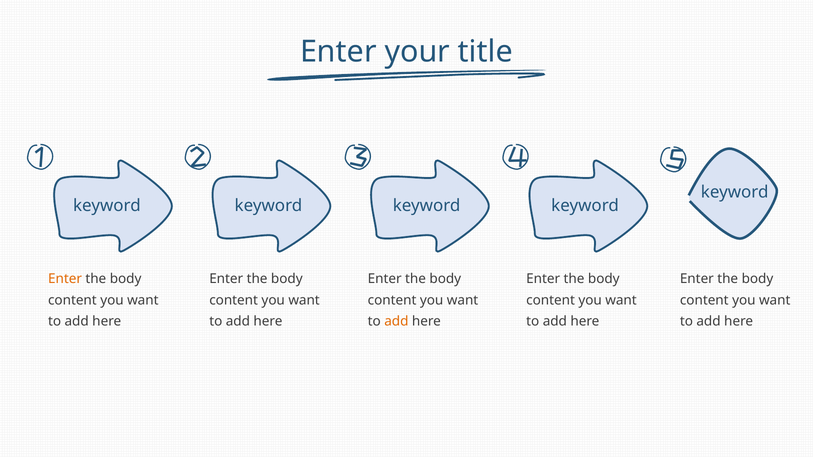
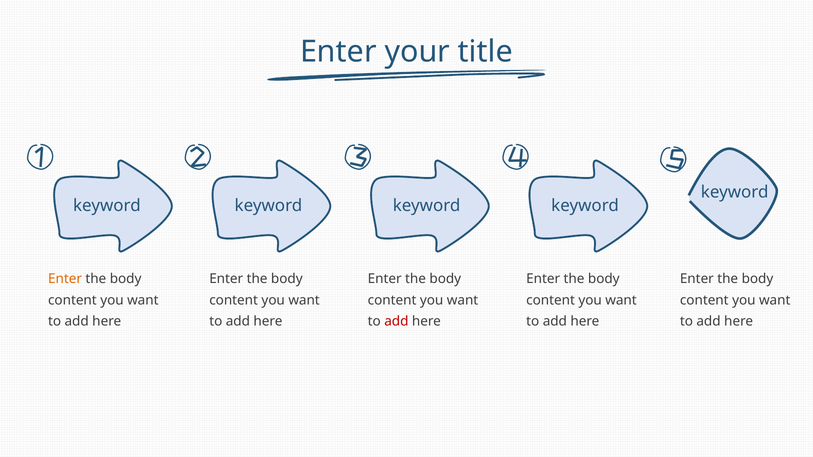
add colour: orange -> red (396, 321)
